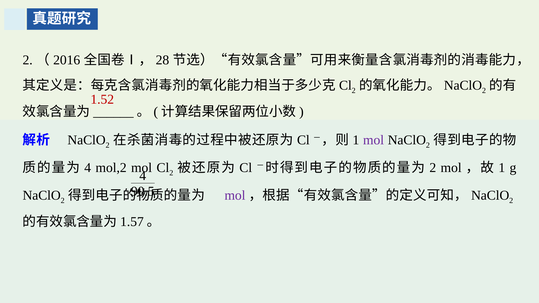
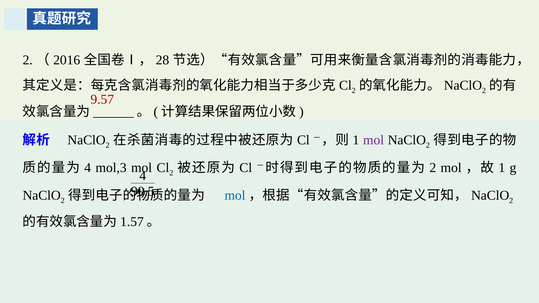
1.52: 1.52 -> 9.57 (102, 99)
mol,2: mol,2 -> mol,3 (111, 168)
mol colour: purple -> blue (235, 196)
